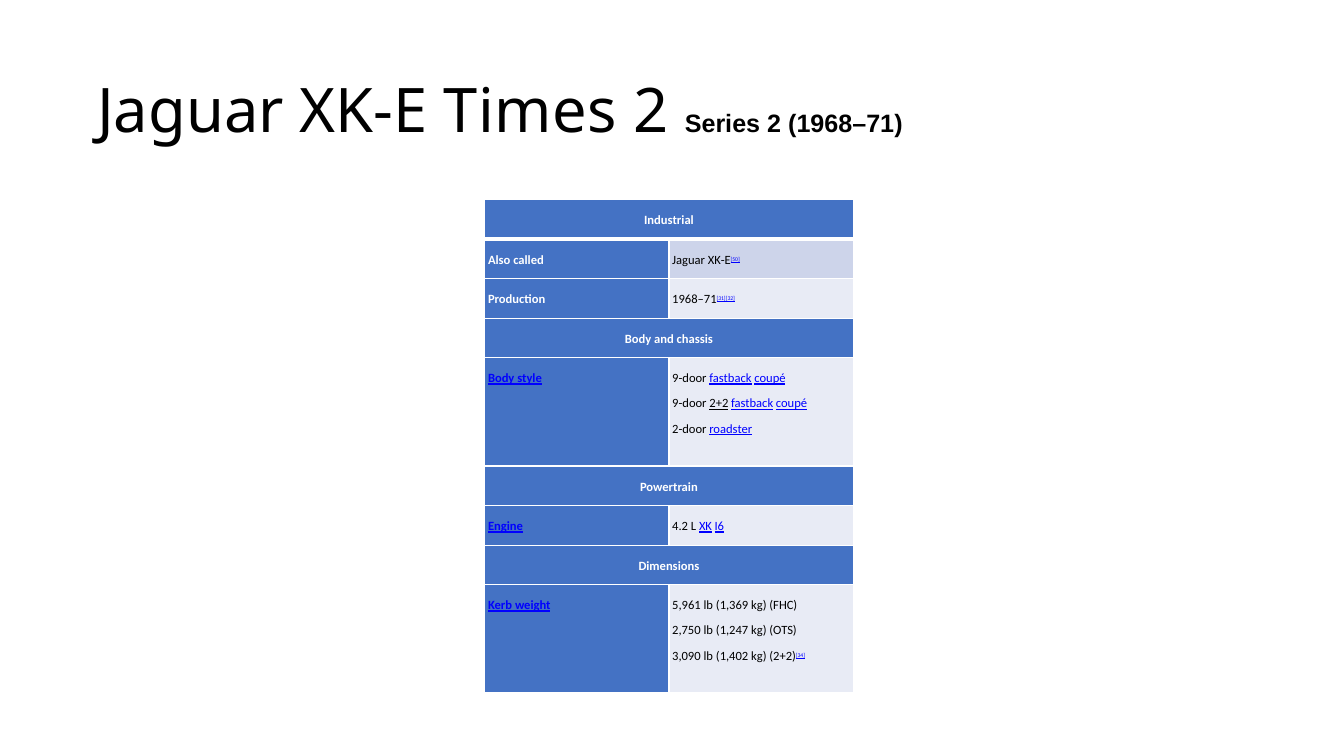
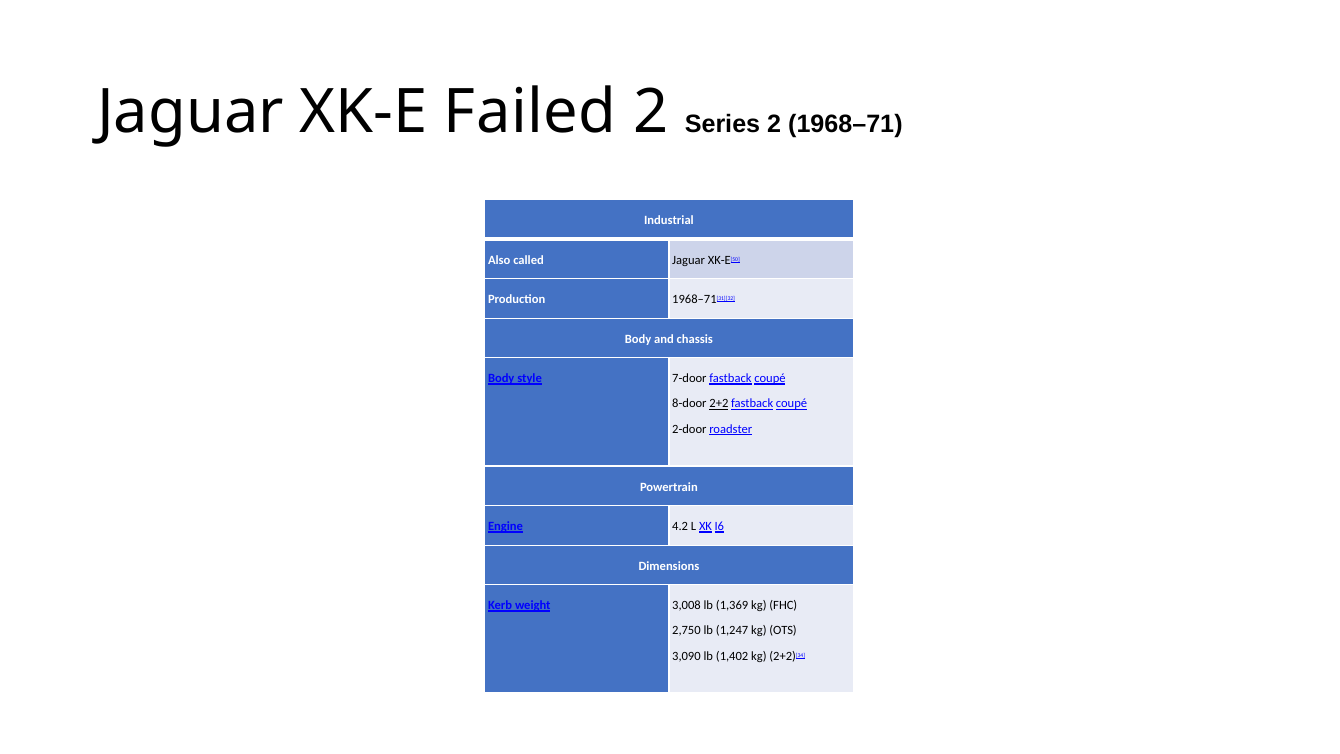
Times: Times -> Failed (530, 113)
style 9-door: 9-door -> 7-door (689, 378)
9-door: 9-door -> 8-door (689, 404)
5,961: 5,961 -> 3,008 (686, 605)
